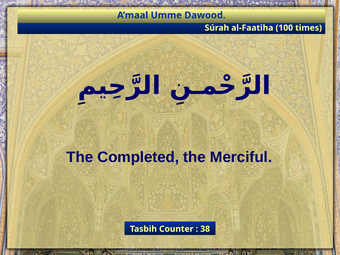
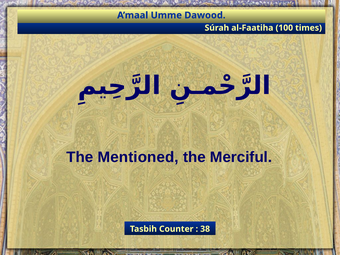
Completed: Completed -> Mentioned (138, 157)
